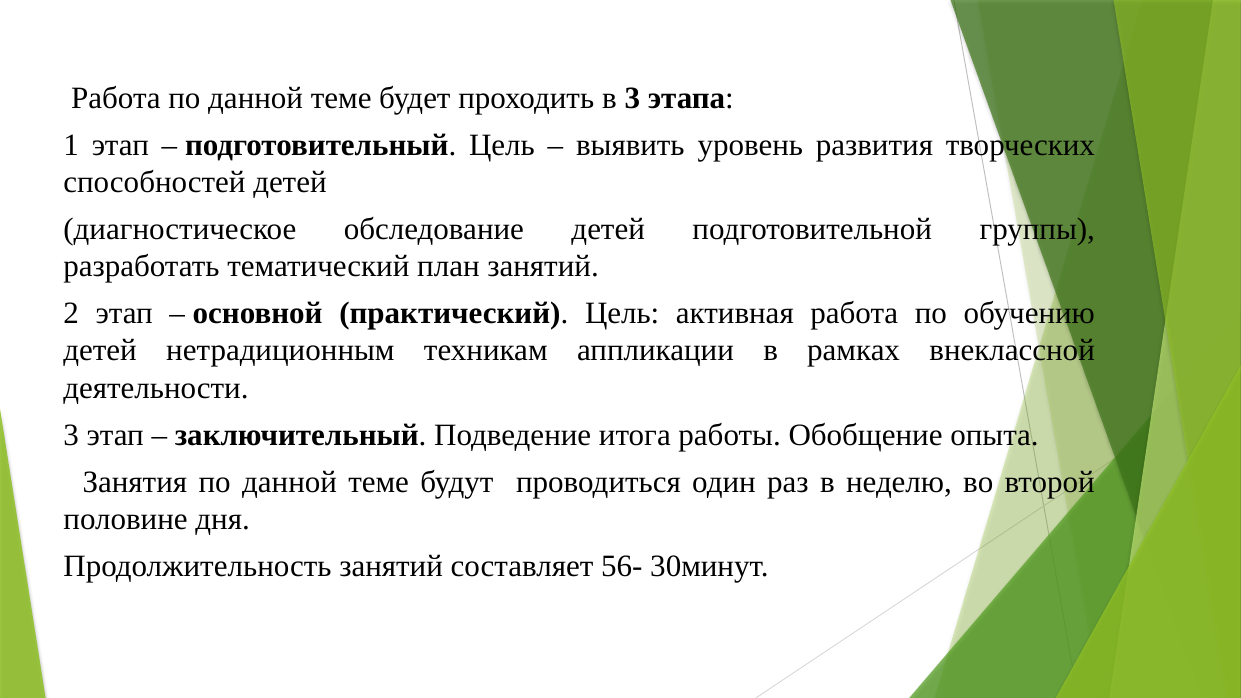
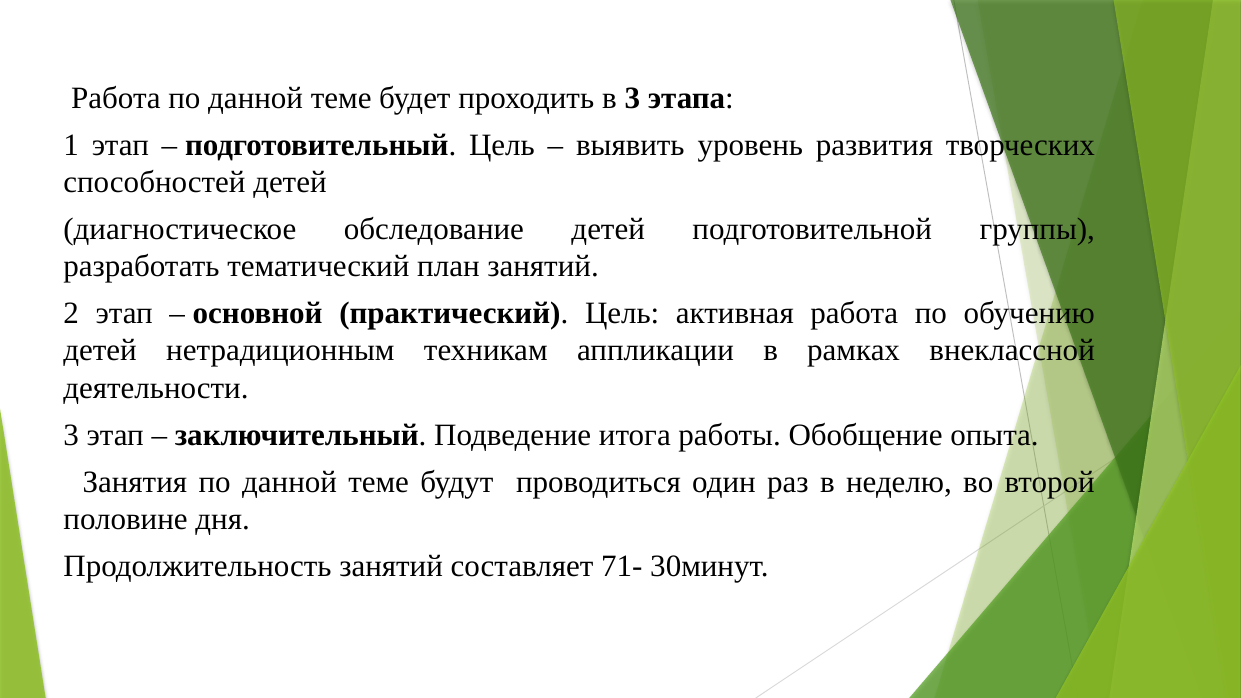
56-: 56- -> 71- (622, 566)
